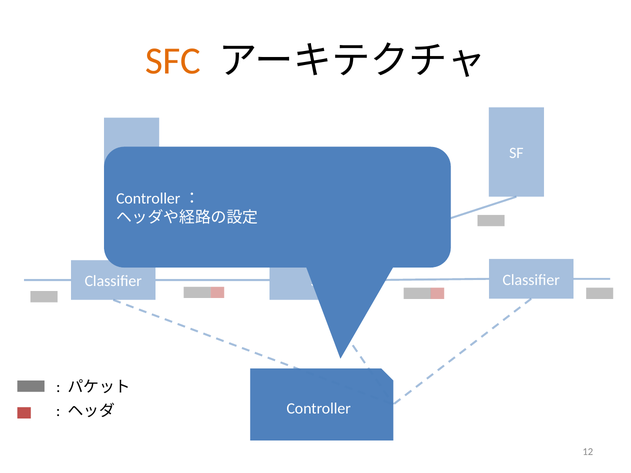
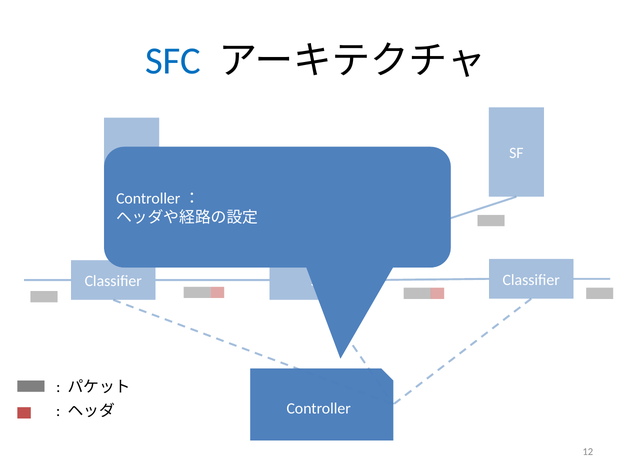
SFC colour: orange -> blue (173, 61)
